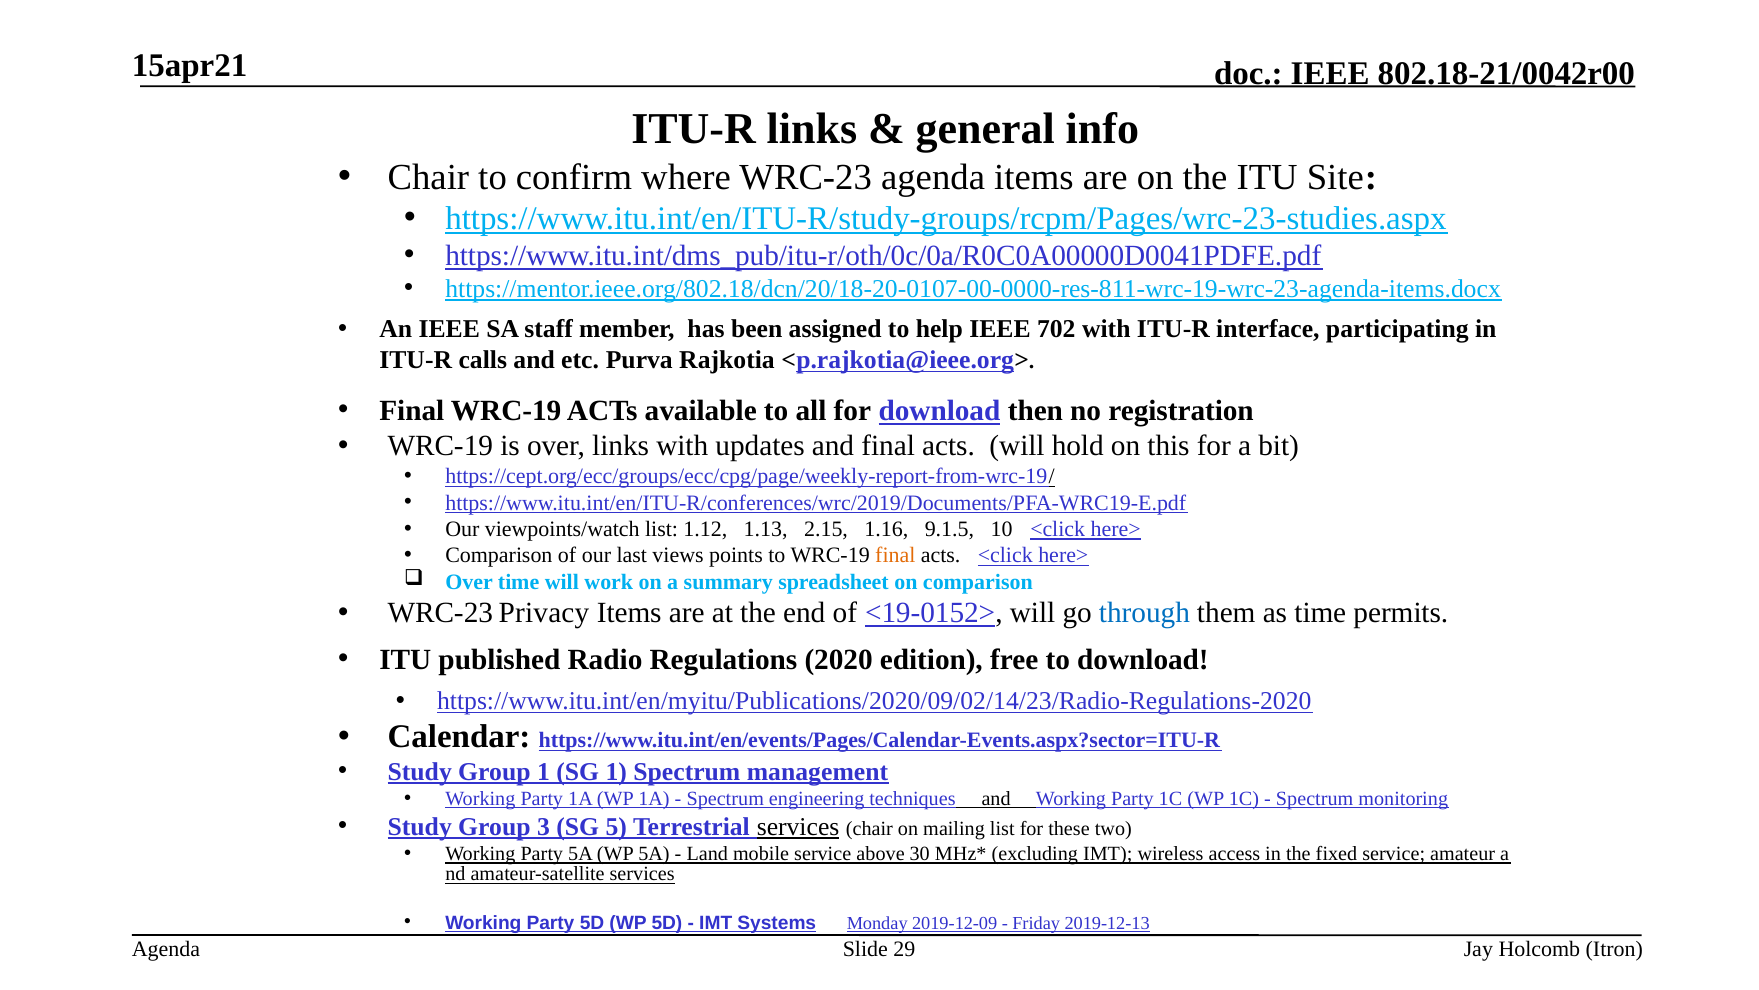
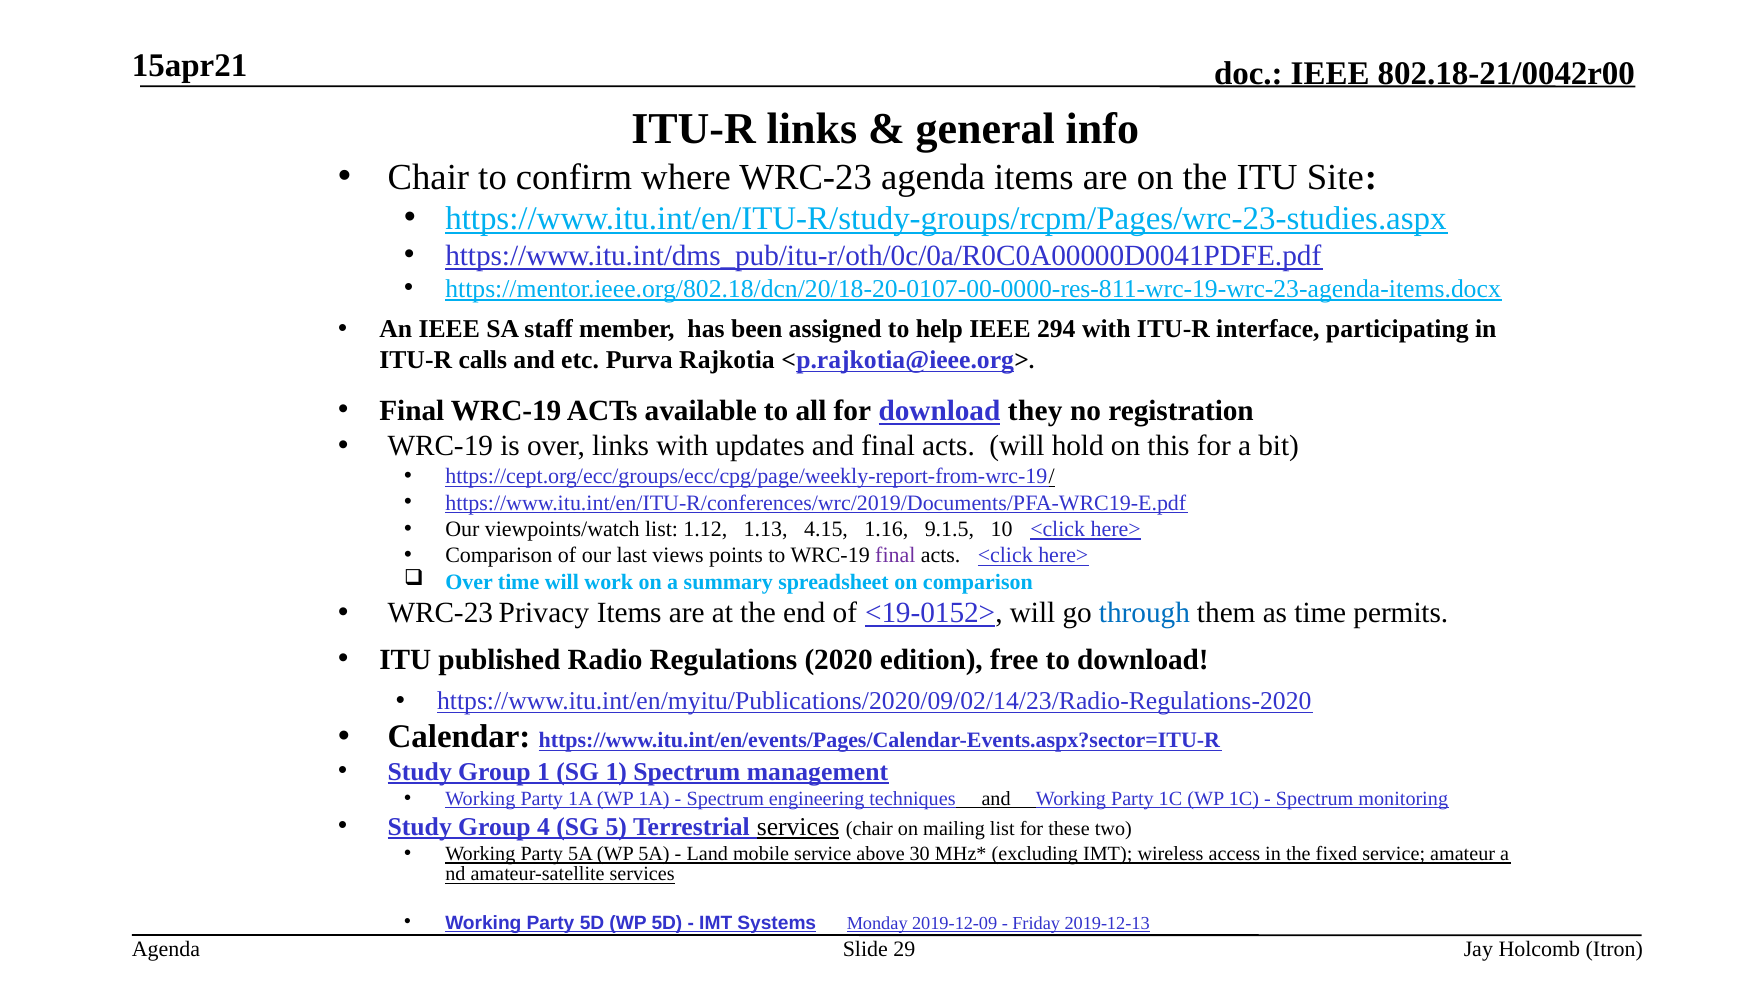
702: 702 -> 294 (1056, 329)
then: then -> they (1035, 411)
2.15: 2.15 -> 4.15 (826, 529)
final colour: orange -> purple (895, 555)
3: 3 -> 4 (543, 826)
